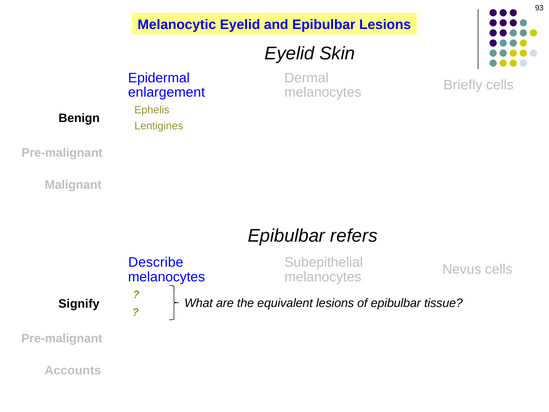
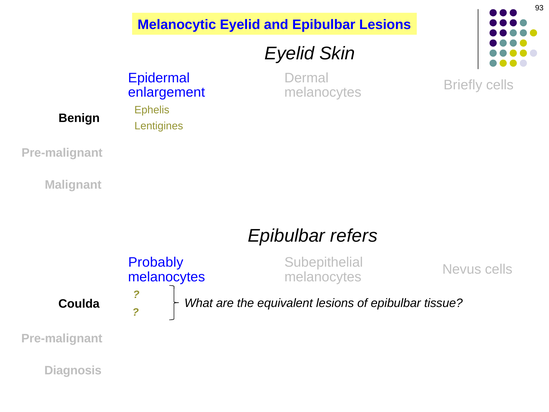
Describe: Describe -> Probably (156, 262)
Signify: Signify -> Coulda (79, 304)
Accounts: Accounts -> Diagnosis (73, 370)
